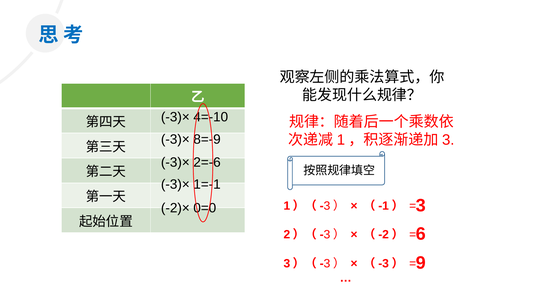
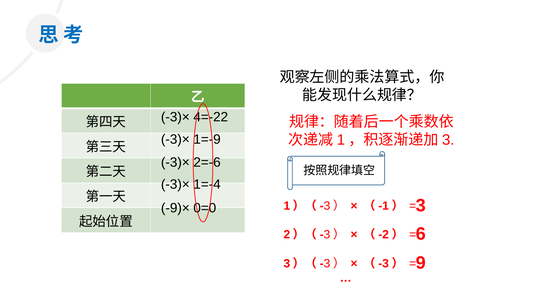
4=-10: 4=-10 -> 4=-22 (211, 117)
8=-9: 8=-9 -> 1=-9 (207, 139)
1=-1: 1=-1 -> 1=-4 (207, 184)
-2)×: -2)× -> -9)× (175, 208)
